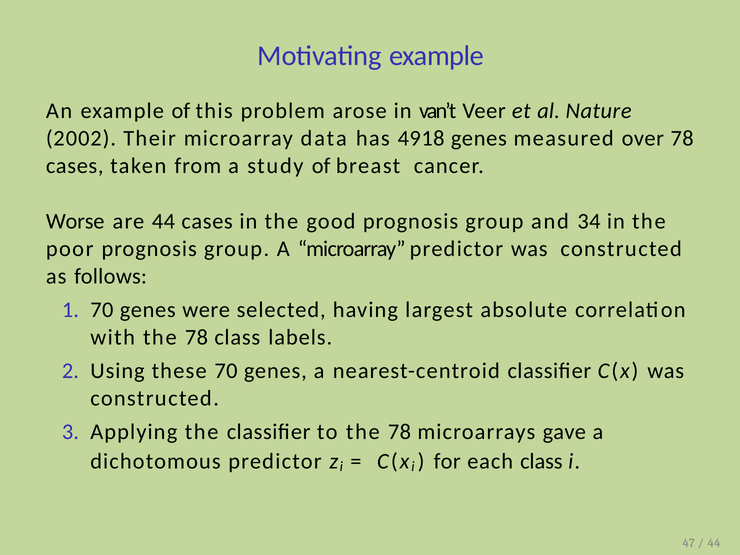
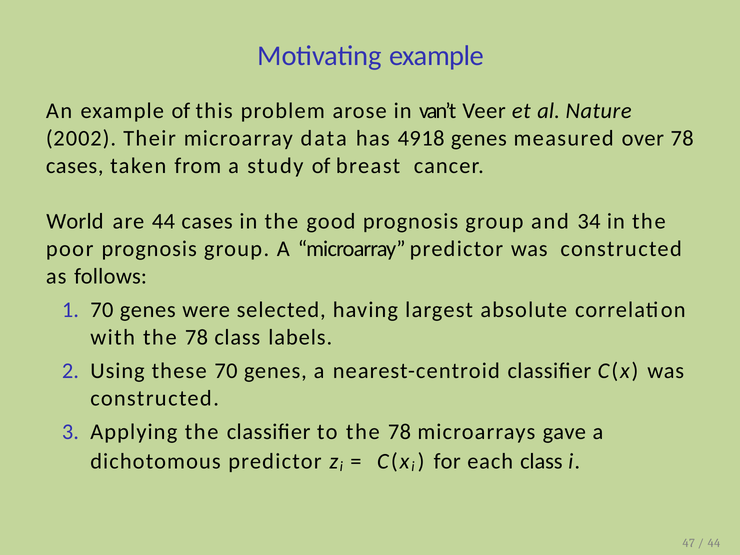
Worse: Worse -> World (75, 222)
